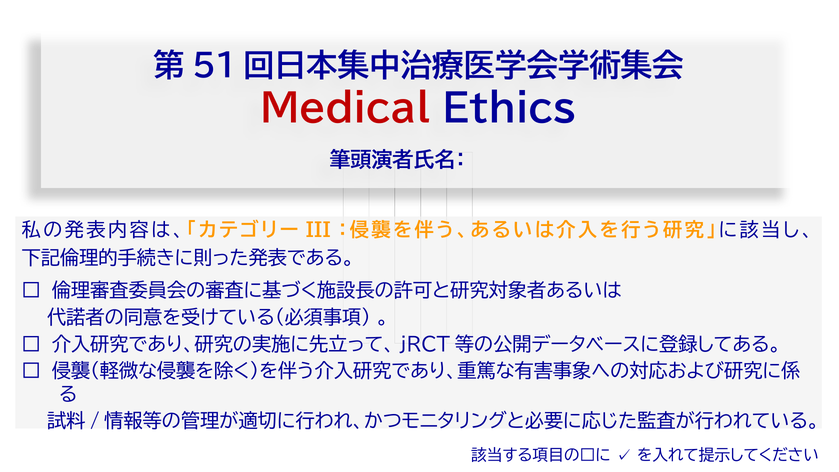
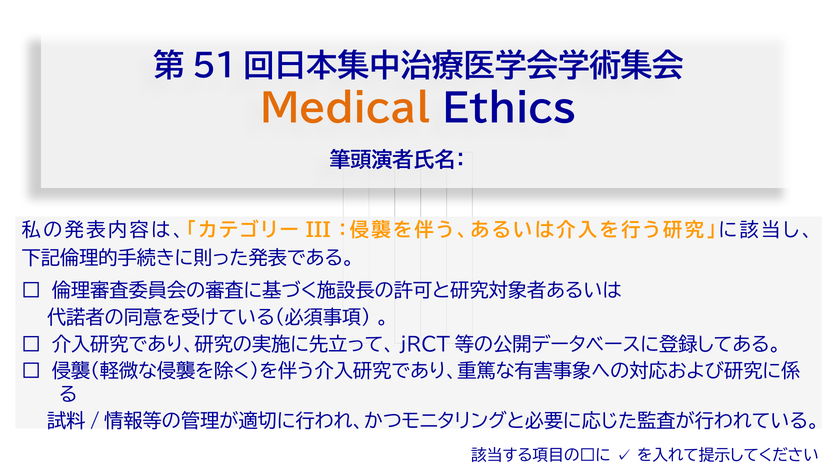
Medical colour: red -> orange (345, 109)
